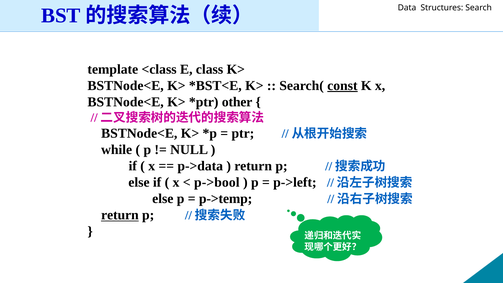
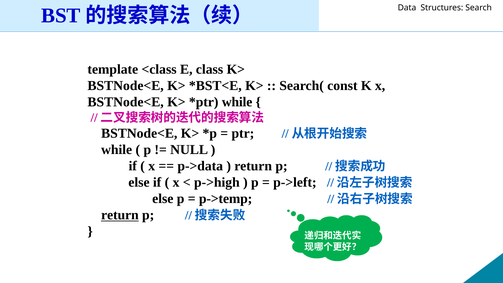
const underline: present -> none (342, 86)
other: other -> while (237, 102)
p->bool: p->bool -> p->high (217, 182)
